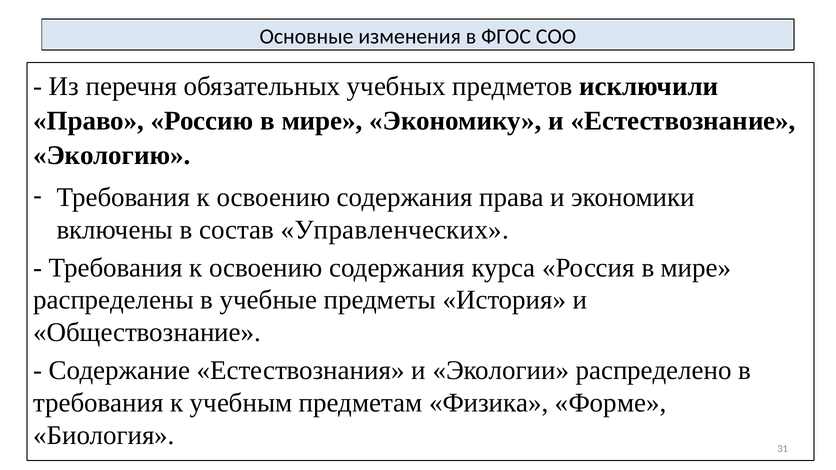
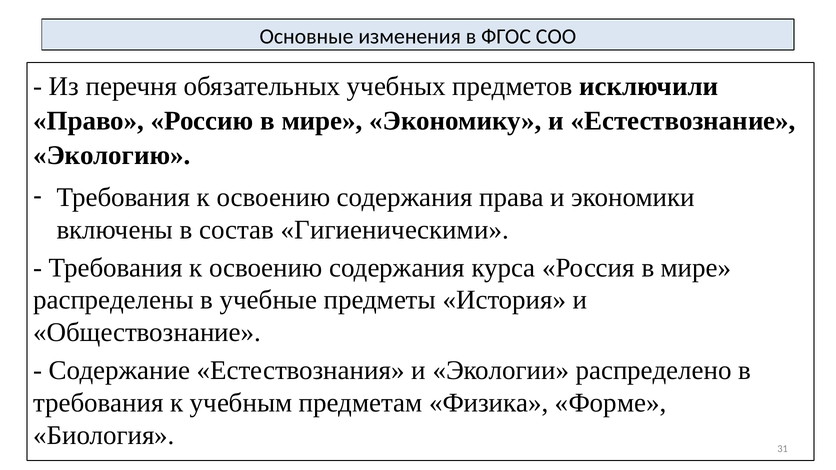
Управленческих: Управленческих -> Гигиеническими (395, 230)
